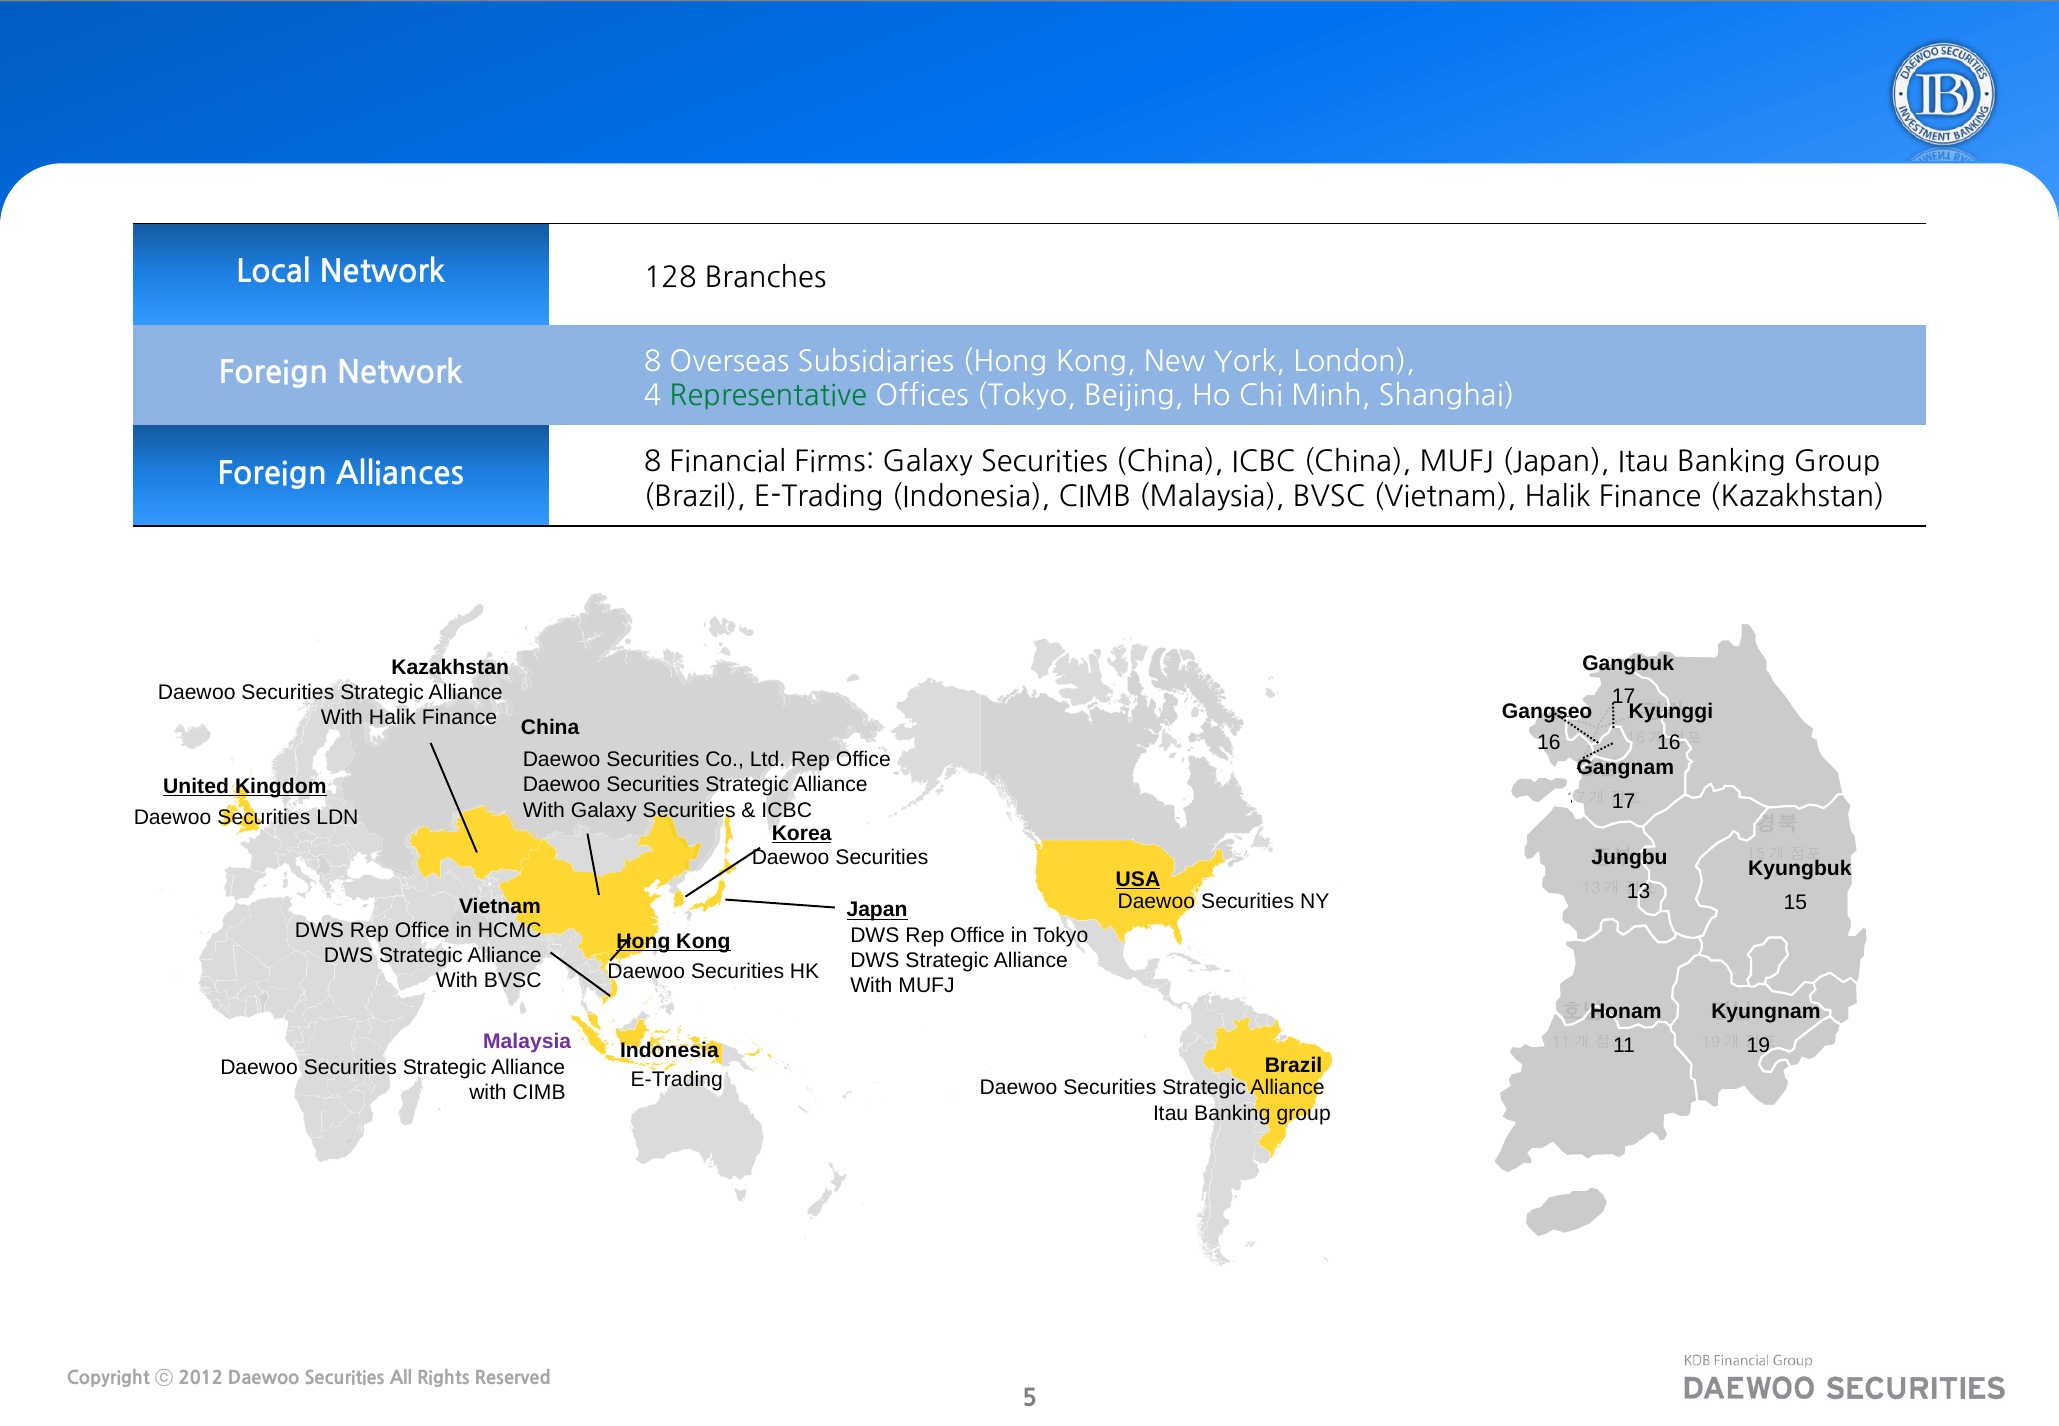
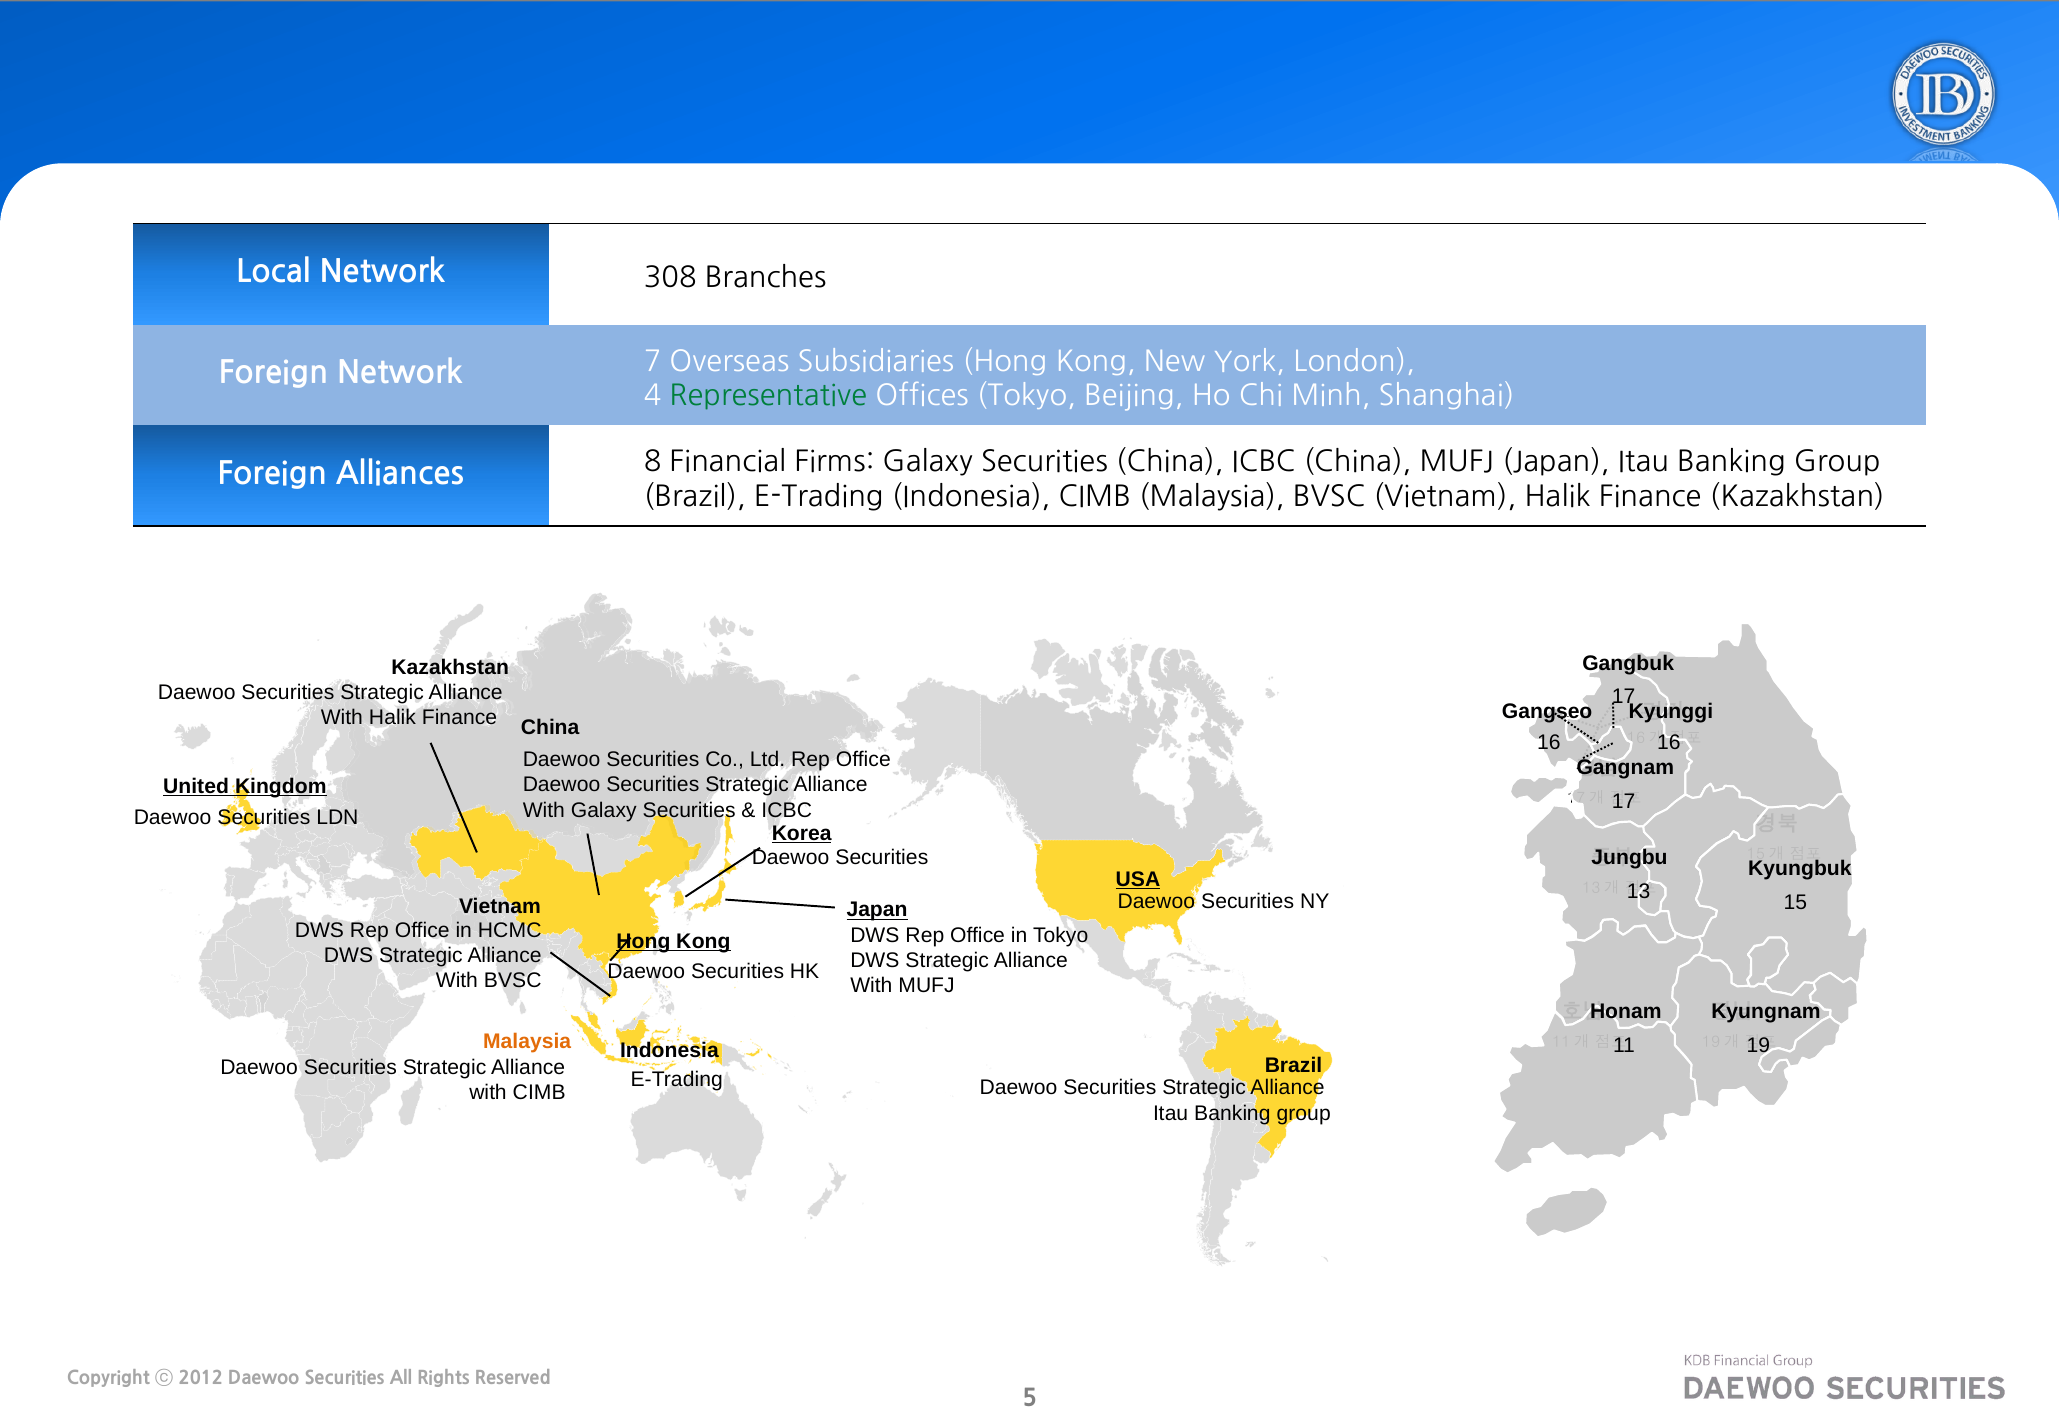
128: 128 -> 308 (670, 278)
Network 8: 8 -> 7 (653, 361)
Malaysia colour: purple -> orange (527, 1041)
